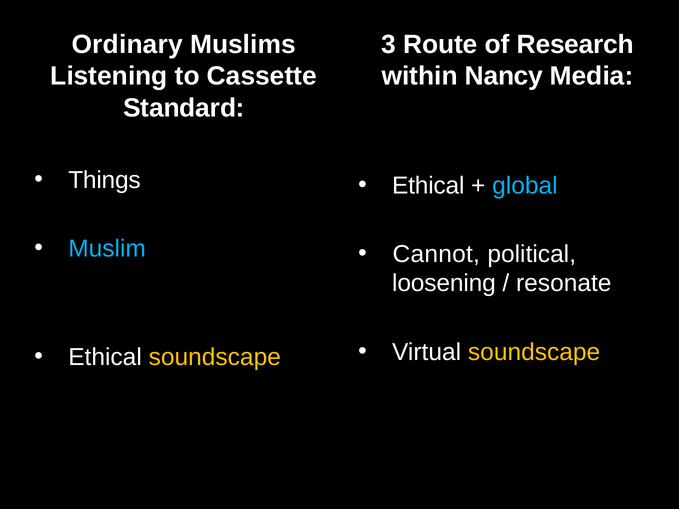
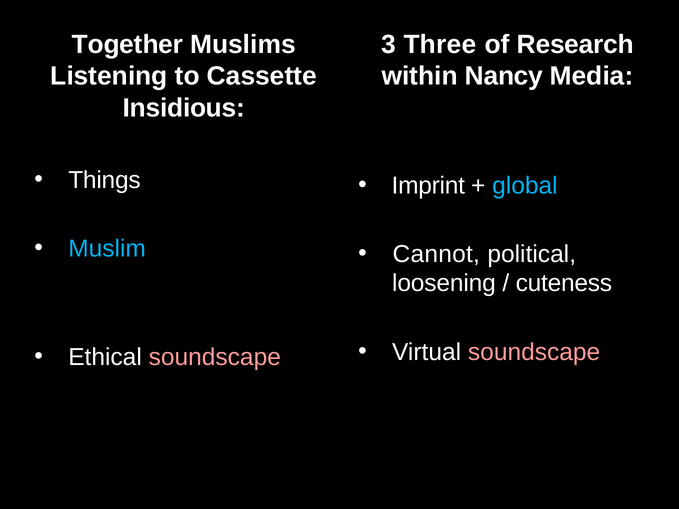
Ordinary: Ordinary -> Together (127, 45)
Route: Route -> Three (440, 44)
Standard: Standard -> Insidious (184, 108)
Ethical: Ethical -> Imprint (428, 186)
resonate: resonate -> cuteness (564, 284)
soundscape colour: yellow -> pink (534, 352)
soundscape colour: yellow -> pink (215, 357)
